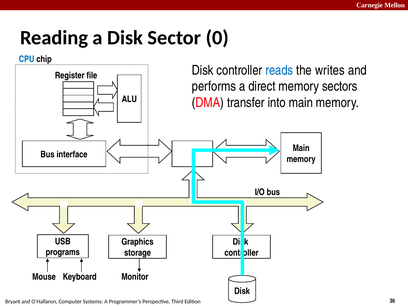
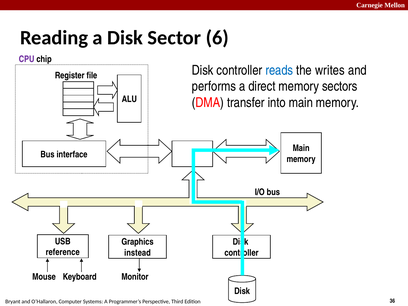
0: 0 -> 6 (217, 38)
CPU colour: blue -> purple (27, 59)
programs: programs -> reference (63, 252)
storage: storage -> instead (137, 253)
